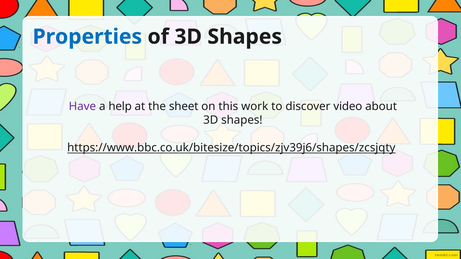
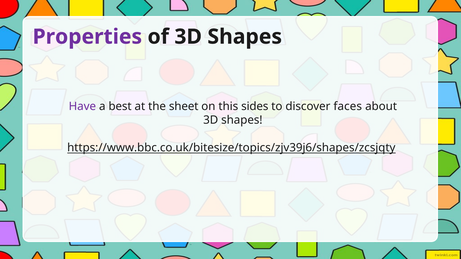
Properties colour: blue -> purple (87, 37)
help: help -> best (120, 106)
work: work -> sides (255, 106)
video: video -> faces (348, 106)
